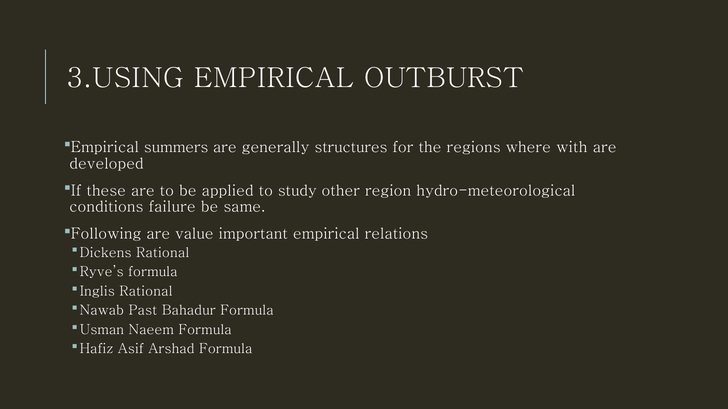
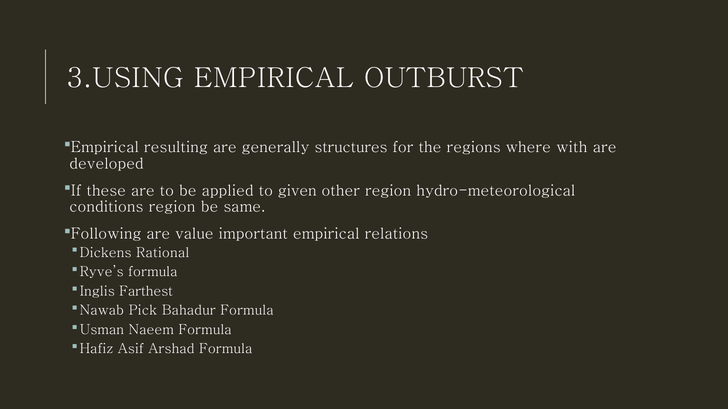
summers: summers -> resulting (176, 147)
study: study -> given (297, 191)
conditions failure: failure -> region (172, 207)
Inglis Rational: Rational -> Farthest (146, 291)
Past: Past -> Pick (143, 311)
